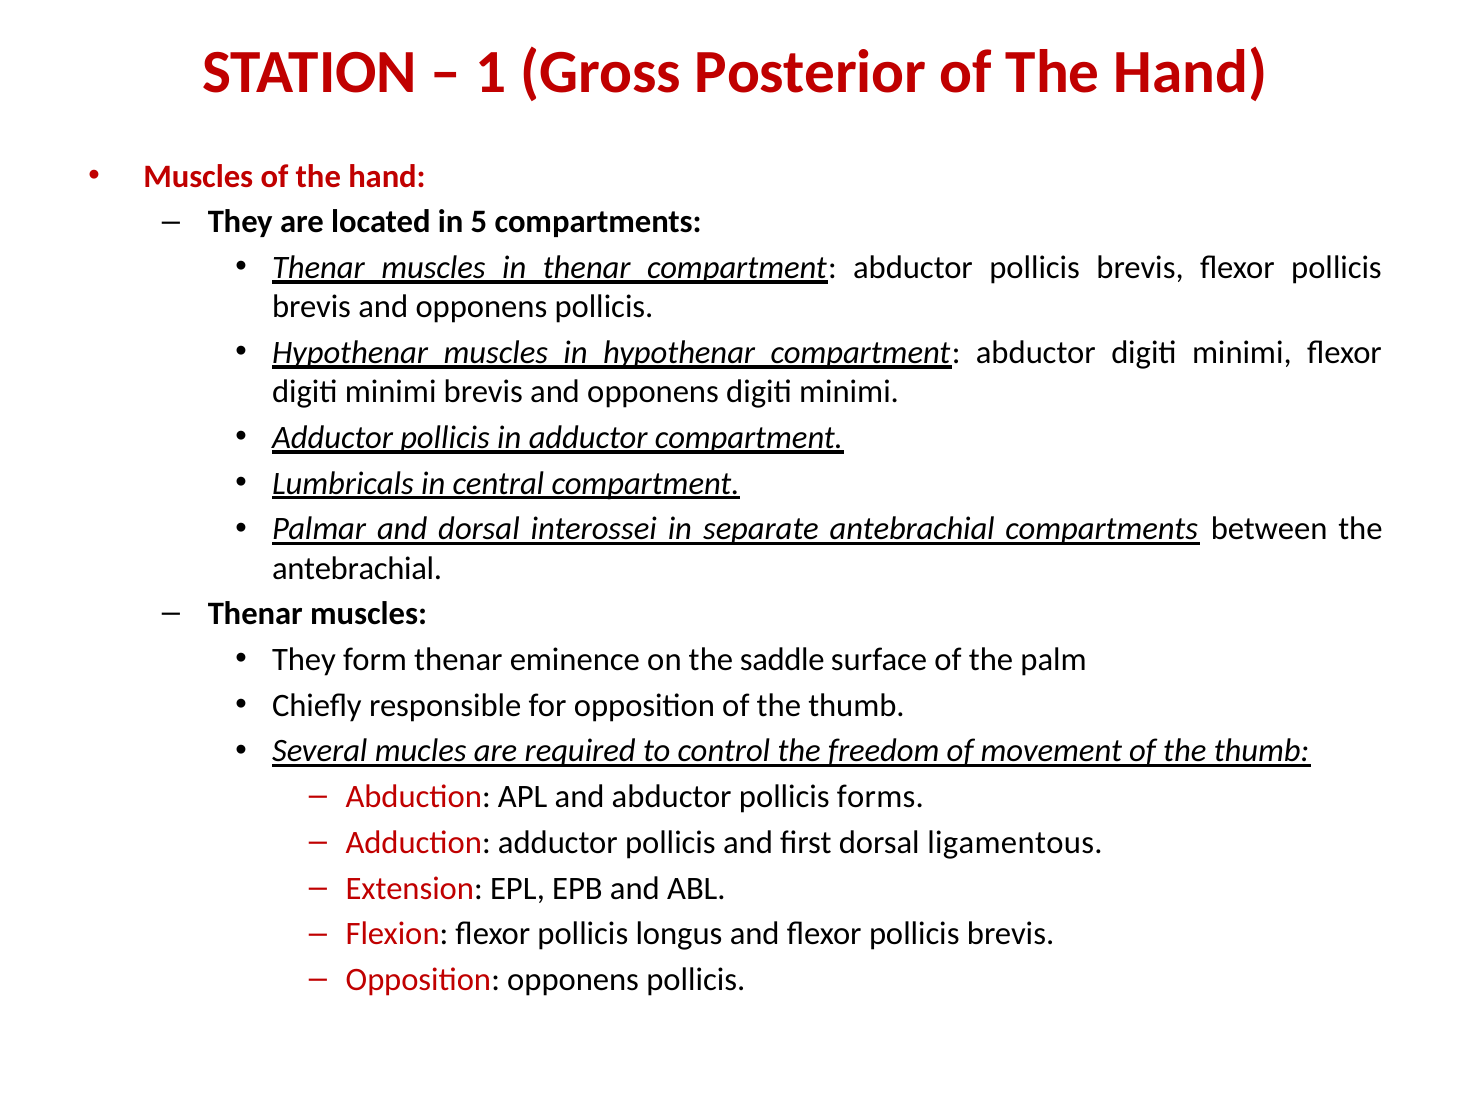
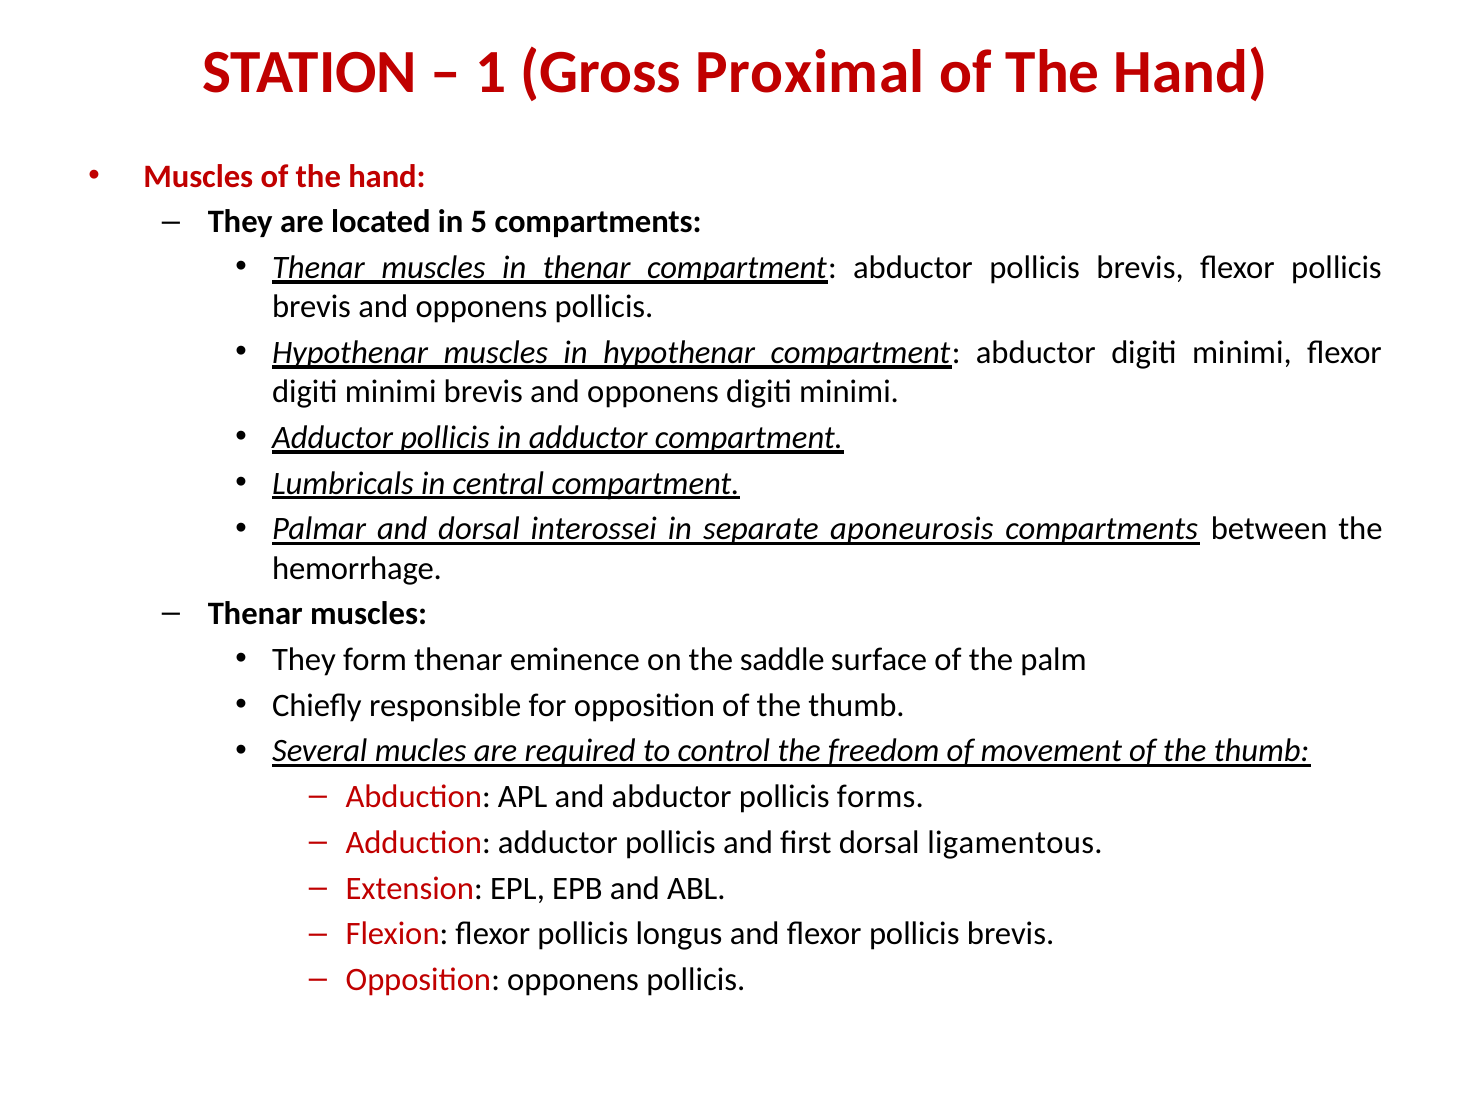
Posterior: Posterior -> Proximal (810, 72)
separate antebrachial: antebrachial -> aponeurosis (912, 529)
antebrachial: antebrachial -> hemorrhage (357, 568)
